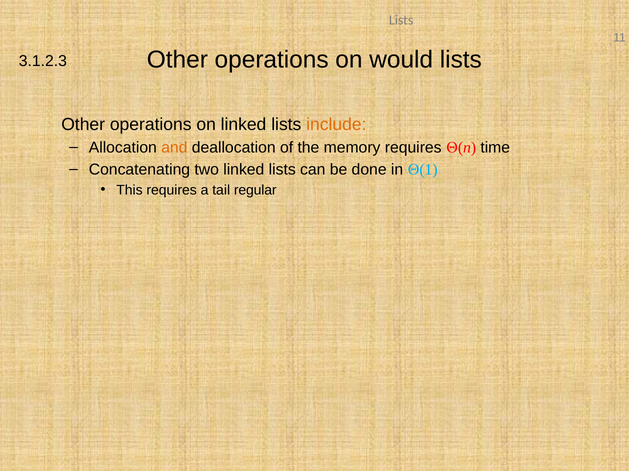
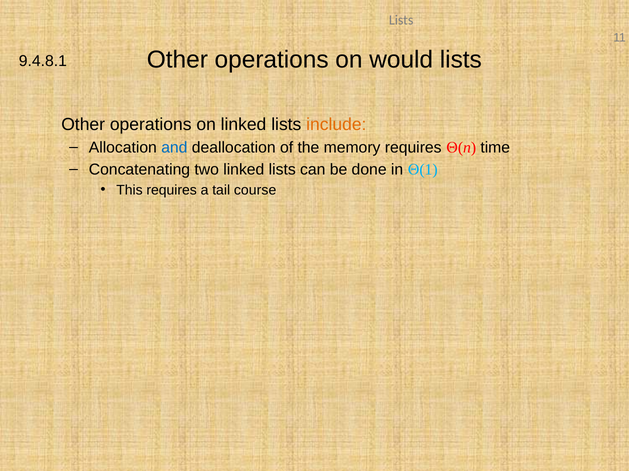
3.1.2.3: 3.1.2.3 -> 9.4.8.1 (43, 61)
and colour: orange -> blue (174, 148)
regular: regular -> course (255, 190)
